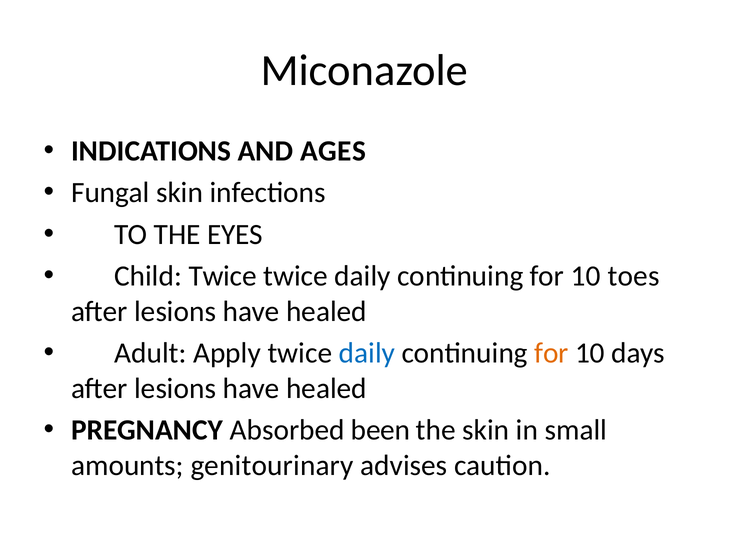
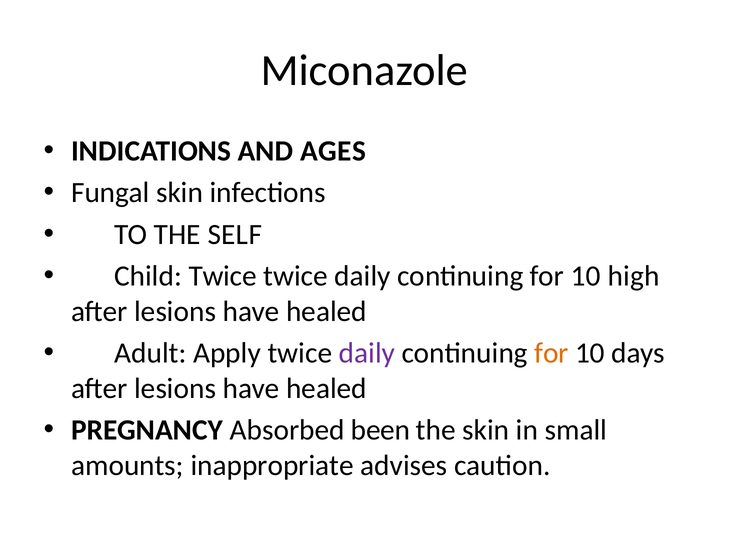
EYES: EYES -> SELF (235, 234)
toes: toes -> high (634, 276)
daily colour: blue -> purple (367, 353)
genitourinary: genitourinary -> inappropriate (272, 465)
